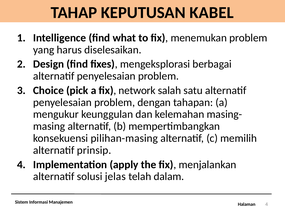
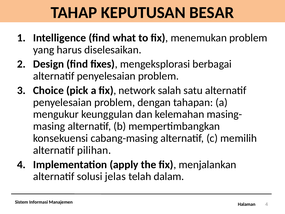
KABEL: KABEL -> BESAR (212, 13)
pilihan-masing: pilihan-masing -> cabang-masing (124, 138)
prinsip: prinsip -> pilihan (94, 150)
